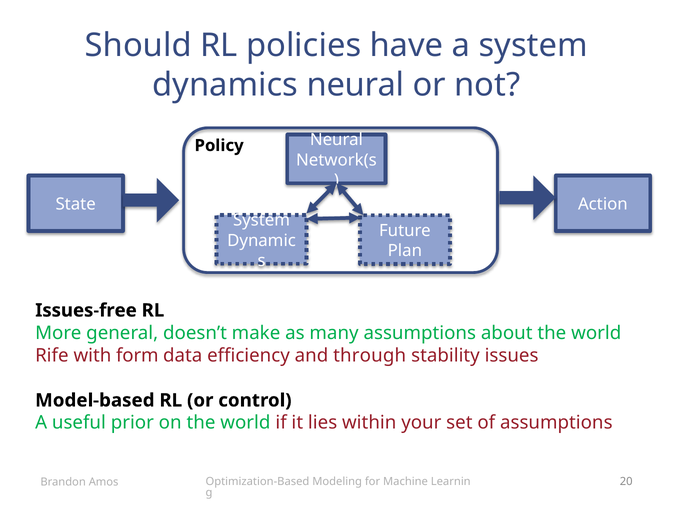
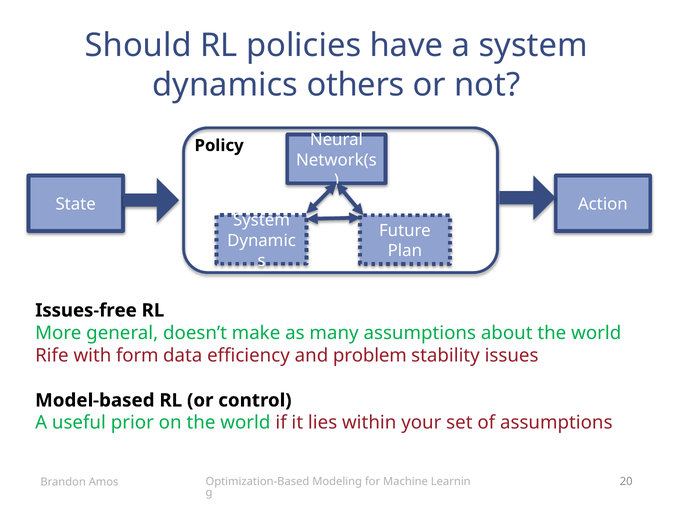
dynamics neural: neural -> others (355, 85)
through: through -> problem (370, 355)
